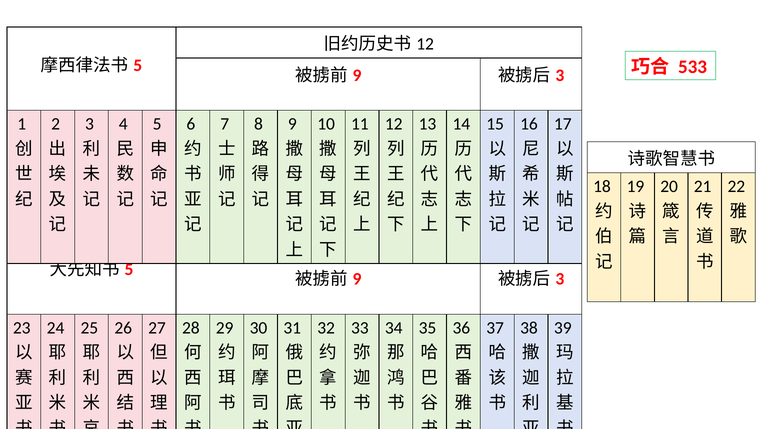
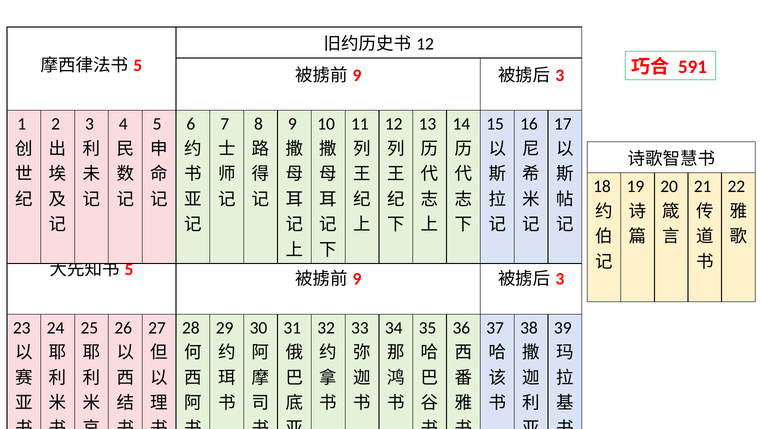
533: 533 -> 591 (693, 67)
